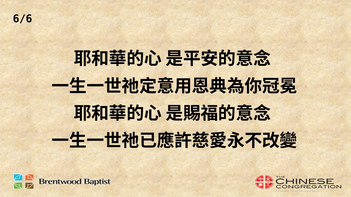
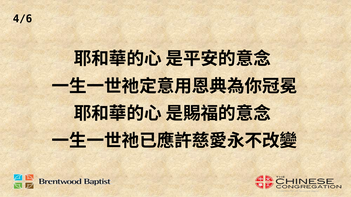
6/6: 6/6 -> 4/6 (23, 19)
